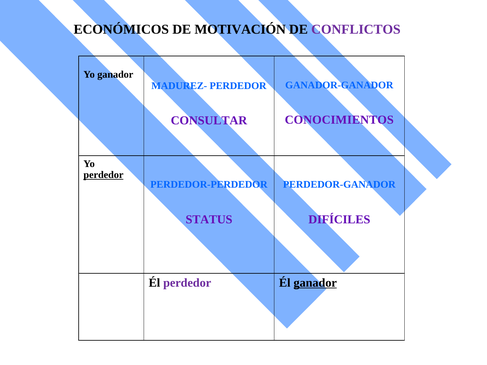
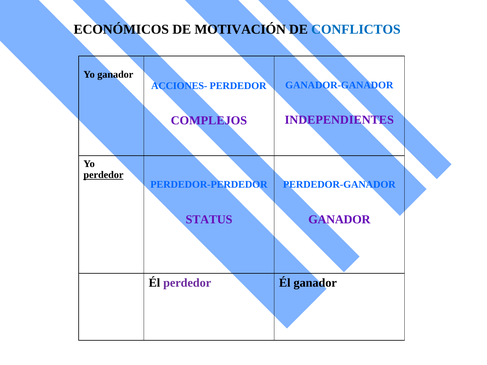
CONFLICTOS colour: purple -> blue (356, 29)
MADUREZ-: MADUREZ- -> ACCIONES- (179, 86)
CONOCIMIENTOS: CONOCIMIENTOS -> INDEPENDIENTES (339, 120)
CONSULTAR: CONSULTAR -> COMPLEJOS (209, 121)
DIFÍCILES: DIFÍCILES -> GANADOR (339, 220)
ganador underline: present -> none (315, 283)
